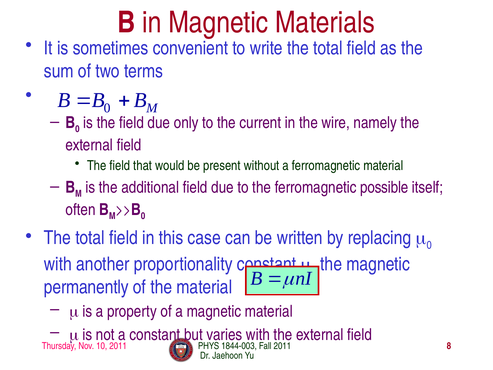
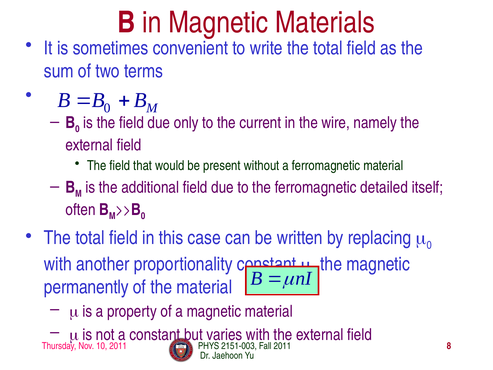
possible: possible -> detailed (384, 187)
1844-003: 1844-003 -> 2151-003 (239, 346)
